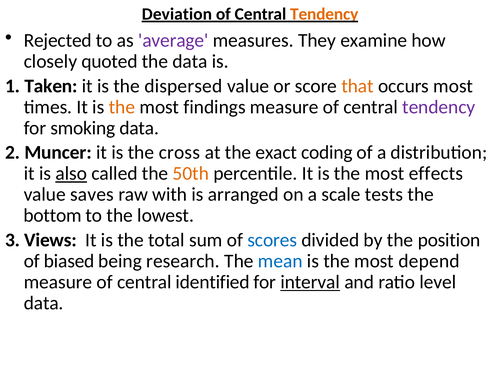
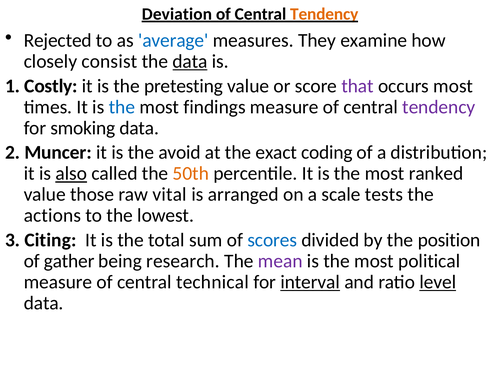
average colour: purple -> blue (173, 41)
quoted: quoted -> consist (109, 62)
data underline: none -> present (190, 62)
Taken: Taken -> Costly (51, 86)
dispersed: dispersed -> pretesting (184, 86)
that colour: orange -> purple (358, 86)
the colour: orange -> blue (122, 107)
cross: cross -> avoid (180, 153)
effects: effects -> ranked (436, 174)
saves: saves -> those (92, 195)
with: with -> vital (170, 195)
bottom: bottom -> actions (52, 216)
Views: Views -> Citing (50, 240)
biased: biased -> gather (69, 261)
mean colour: blue -> purple (280, 261)
depend: depend -> political (429, 261)
identified: identified -> technical (212, 282)
level underline: none -> present (438, 282)
